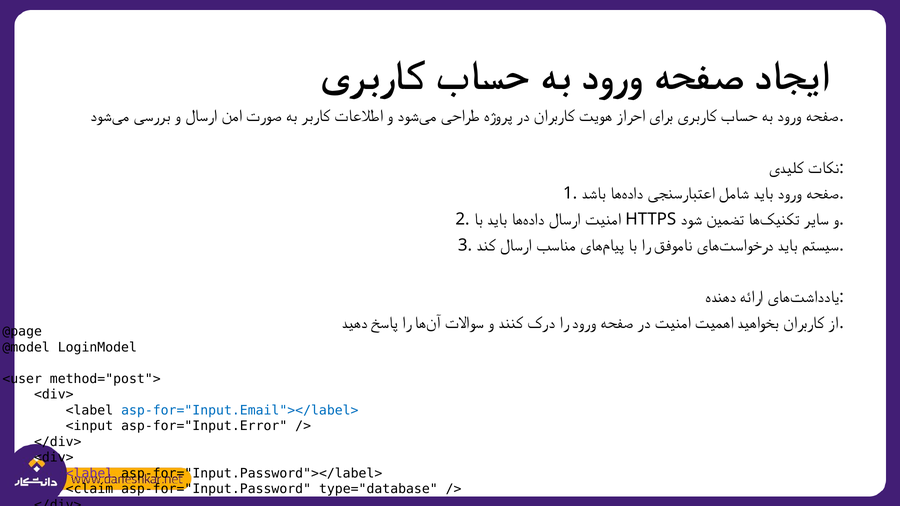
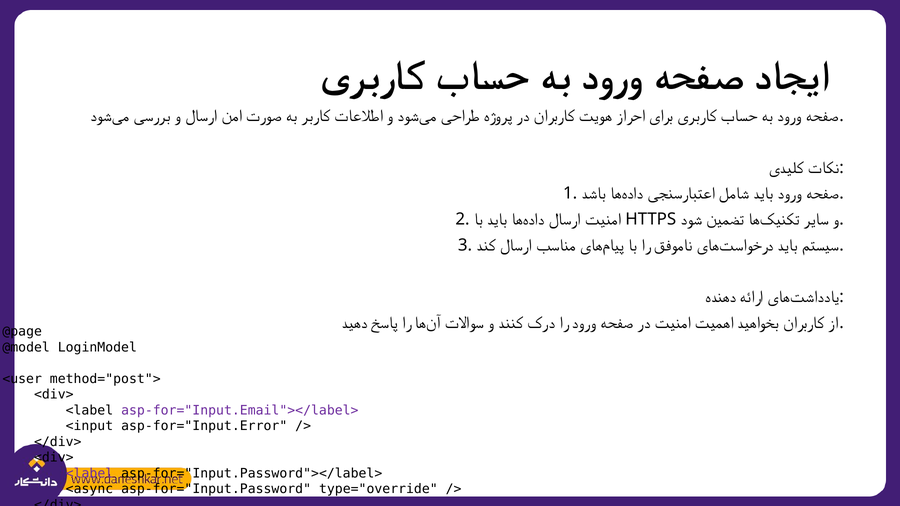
asp-for="Input.Email"></label> colour: blue -> purple (240, 410)
<claim: <claim -> <async (89, 489)
type="database: type="database -> type="override (378, 489)
